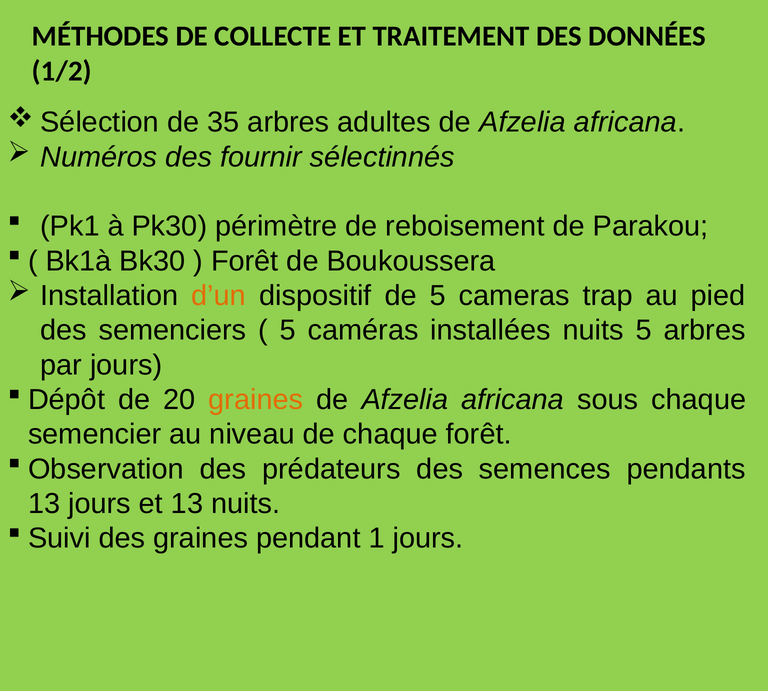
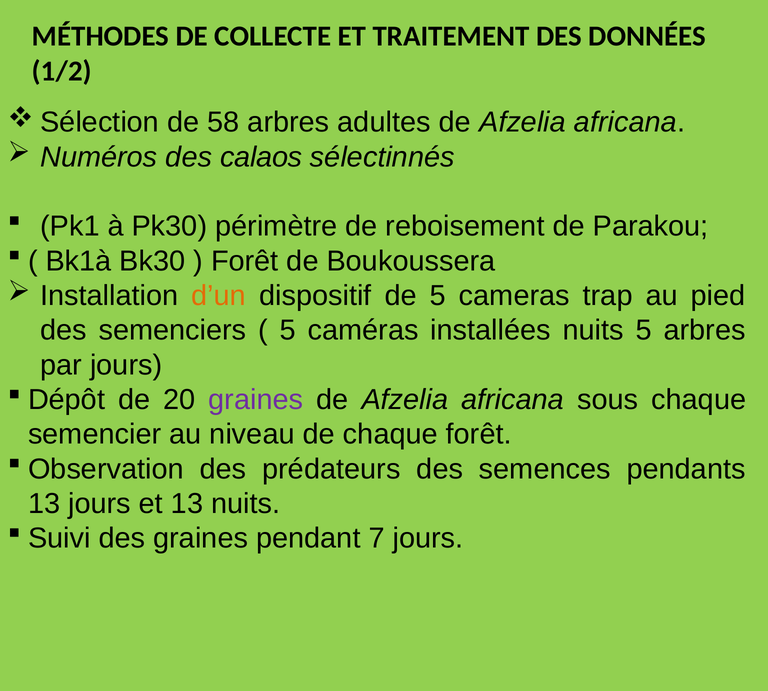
35: 35 -> 58 (223, 122)
fournir: fournir -> calaos (261, 157)
graines colour: orange -> purple (256, 400)
1: 1 -> 7 (377, 539)
